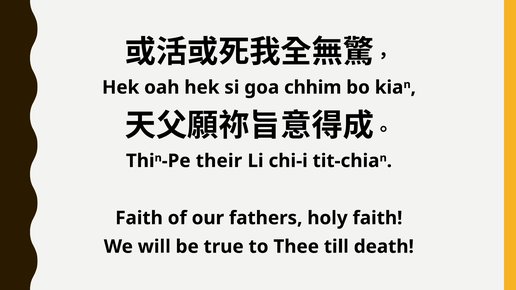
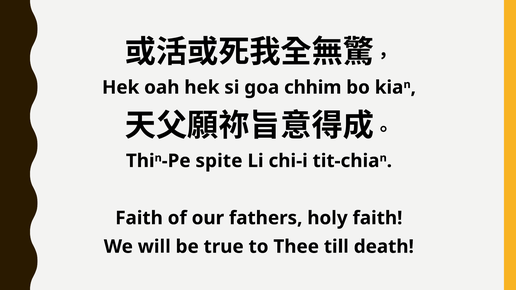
their: their -> spite (219, 161)
